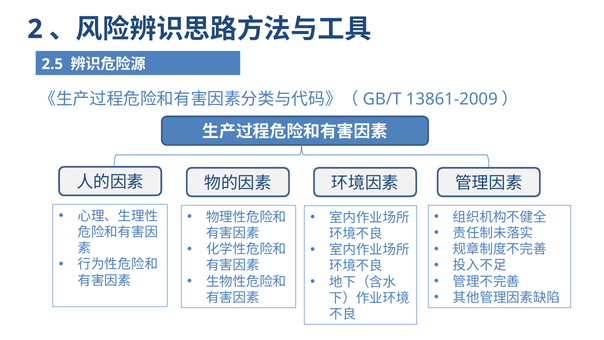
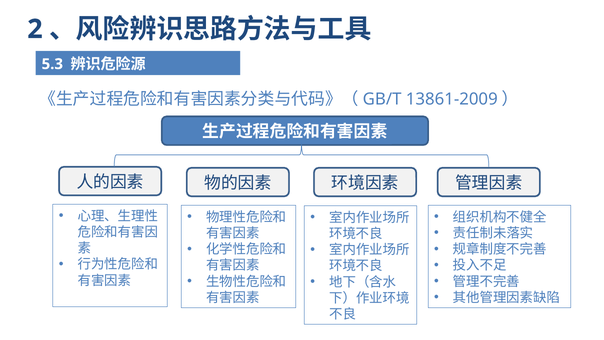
2.5: 2.5 -> 5.3 (52, 64)
